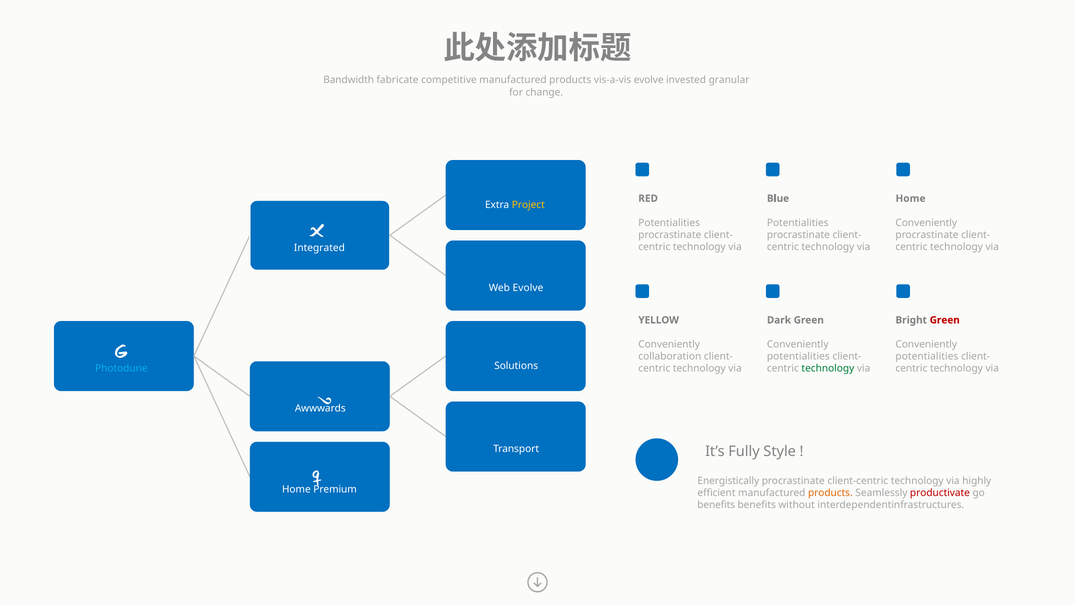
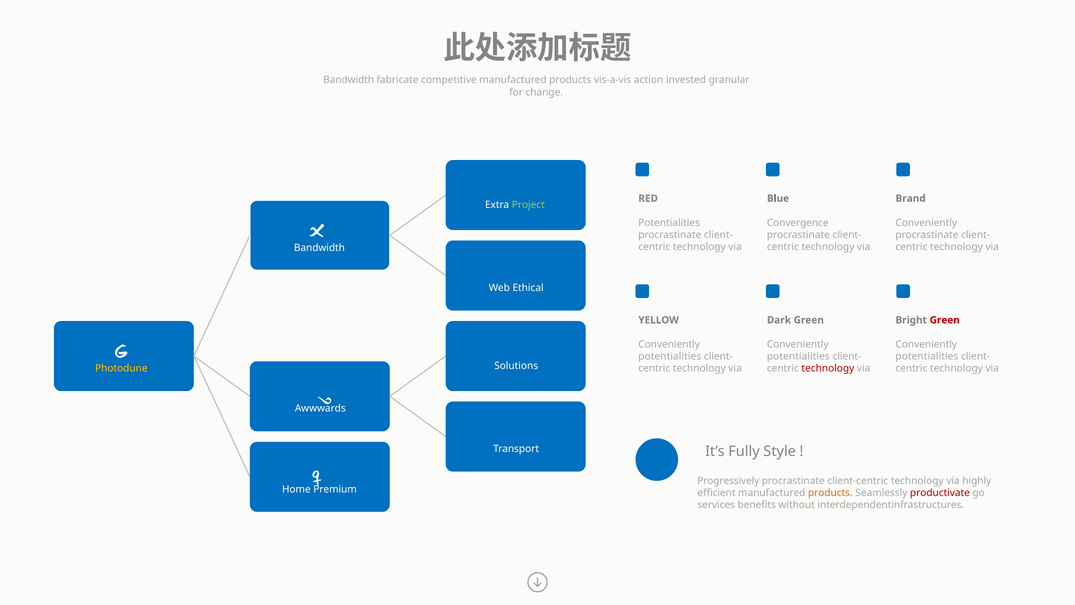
vis-a-vis evolve: evolve -> action (649, 80)
Home: Home -> Brand (911, 198)
Project colour: yellow -> light green (528, 205)
Potentialities: Potentialities -> Convergence (798, 223)
Integrated: Integrated -> Bandwidth (319, 248)
Web Evolve: Evolve -> Ethical (528, 288)
collaboration: collaboration -> potentialities (670, 356)
Photodune colour: light blue -> yellow (121, 368)
technology colour: green -> red (828, 368)
Energistically: Energistically -> Progressively (728, 480)
benefits: benefits -> services (716, 505)
